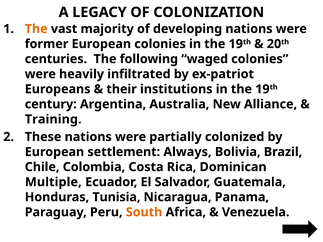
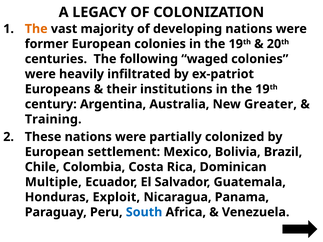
Alliance: Alliance -> Greater (270, 104)
Always: Always -> Mexico (188, 152)
Tunisia: Tunisia -> Exploit (116, 197)
South colour: orange -> blue (144, 212)
